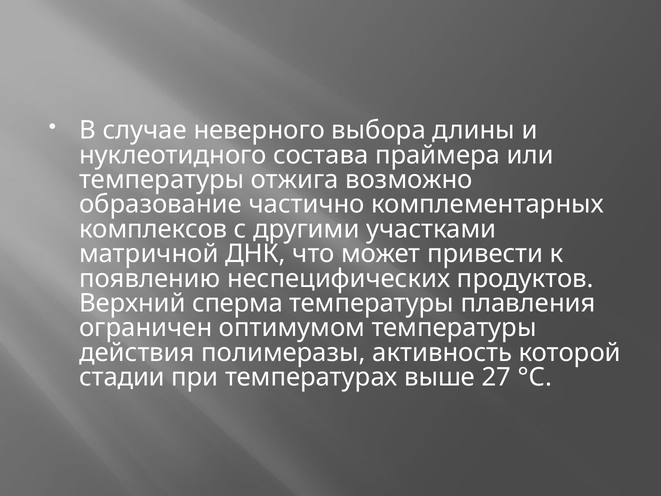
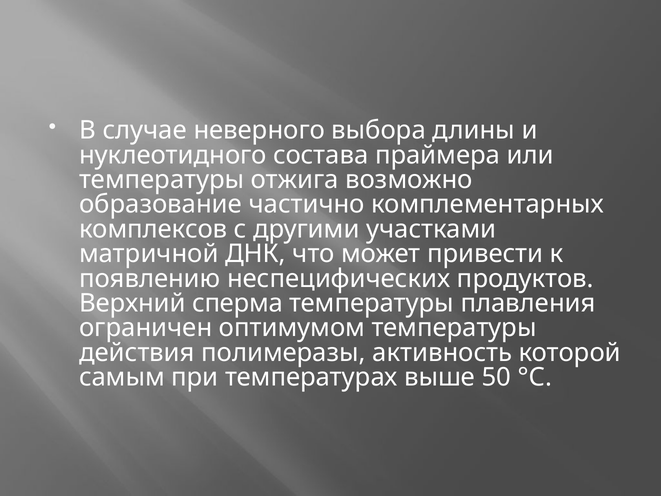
стадии: стадии -> самым (122, 377)
27: 27 -> 50 (496, 377)
